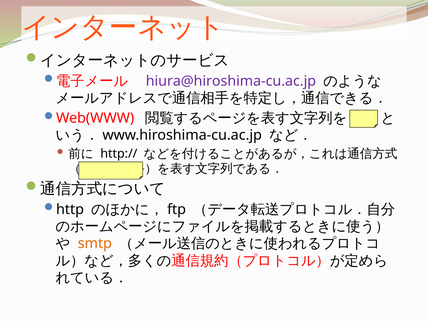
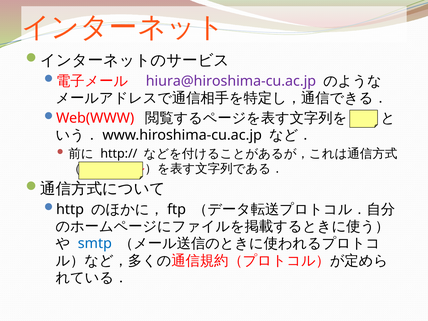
smtp colour: orange -> blue (95, 244)
